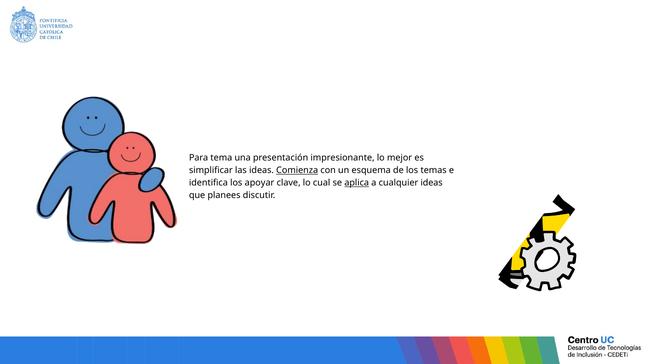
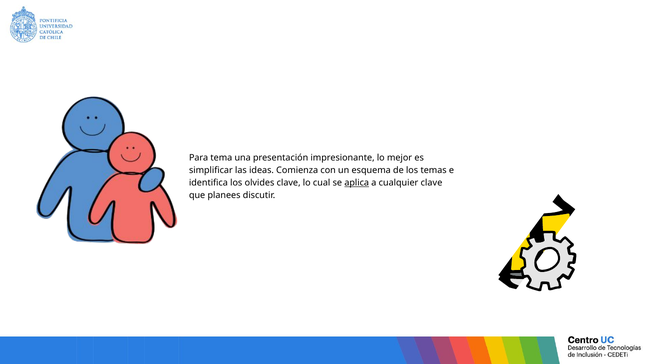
Comienza underline: present -> none (297, 170)
apoyar: apoyar -> olvides (260, 183)
cualquier ideas: ideas -> clave (432, 183)
